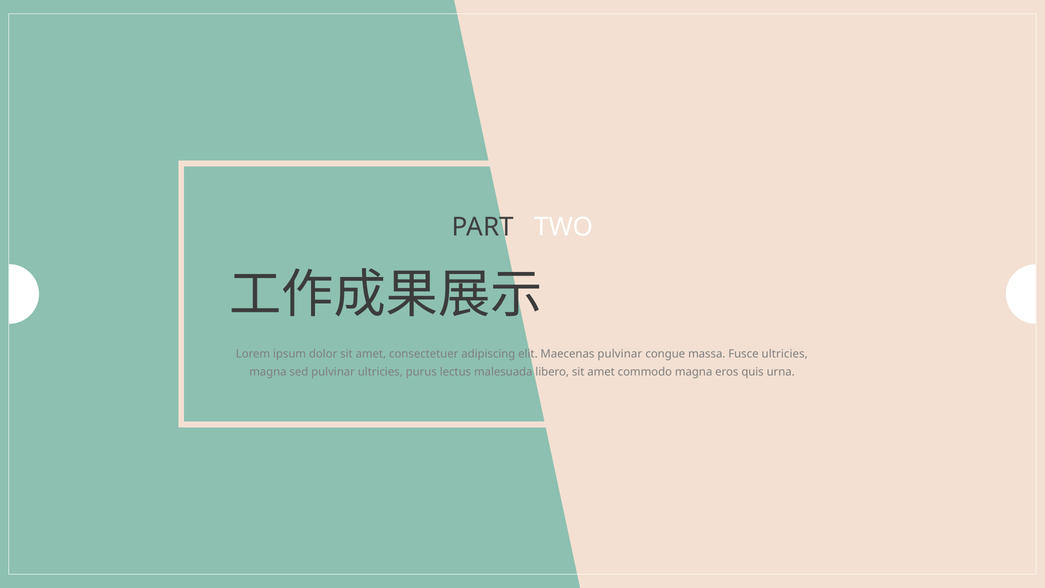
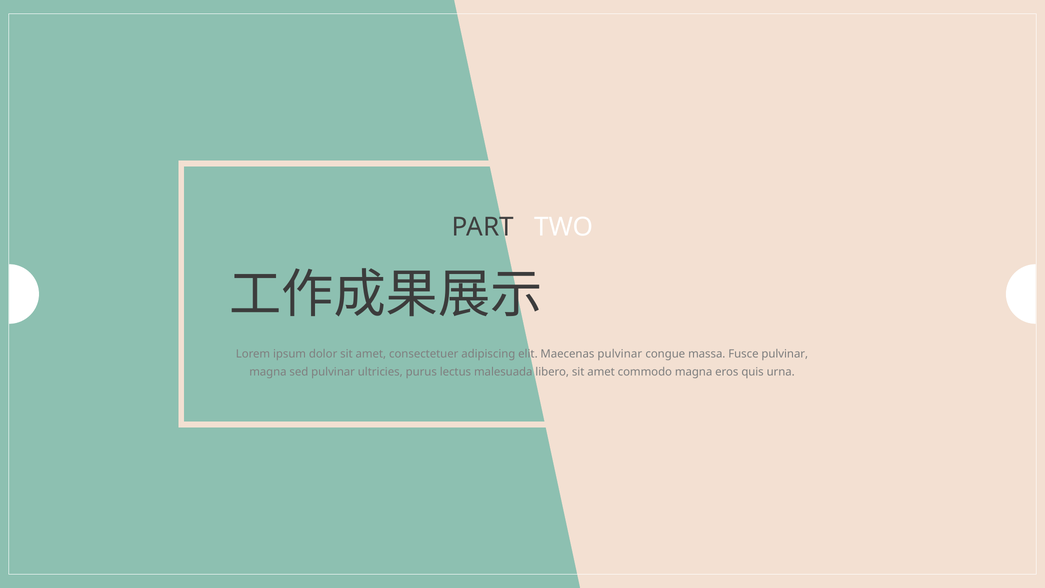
Fusce ultricies: ultricies -> pulvinar (785, 354)
